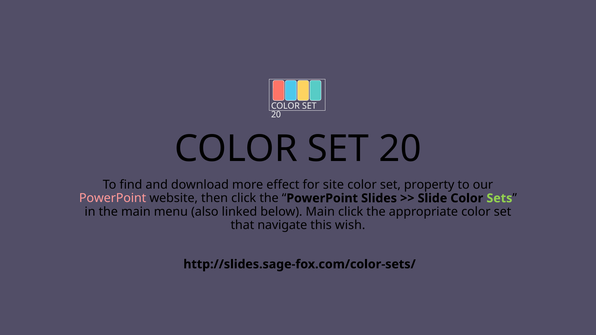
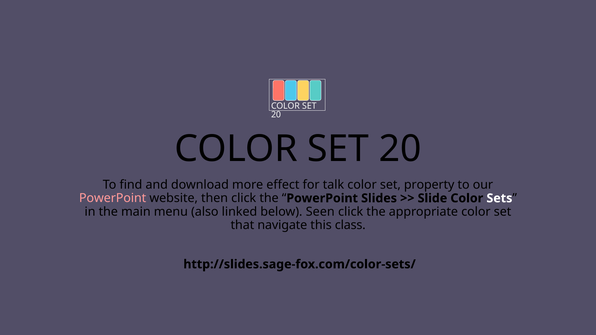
site: site -> talk (333, 185)
Sets colour: light green -> white (499, 198)
below Main: Main -> Seen (320, 212)
wish: wish -> class (350, 225)
